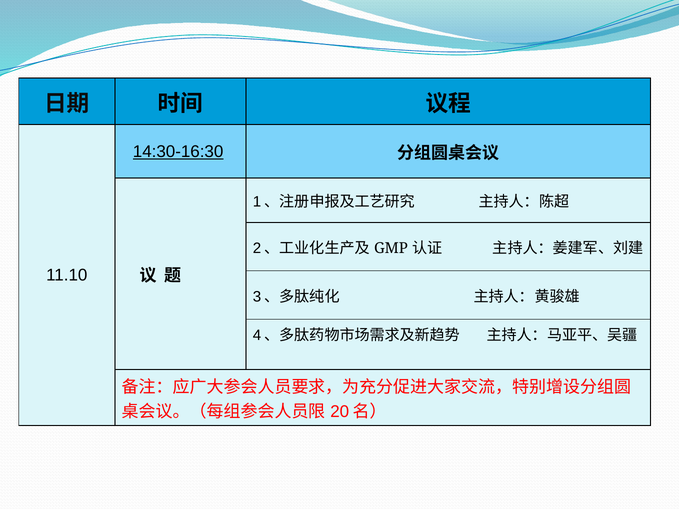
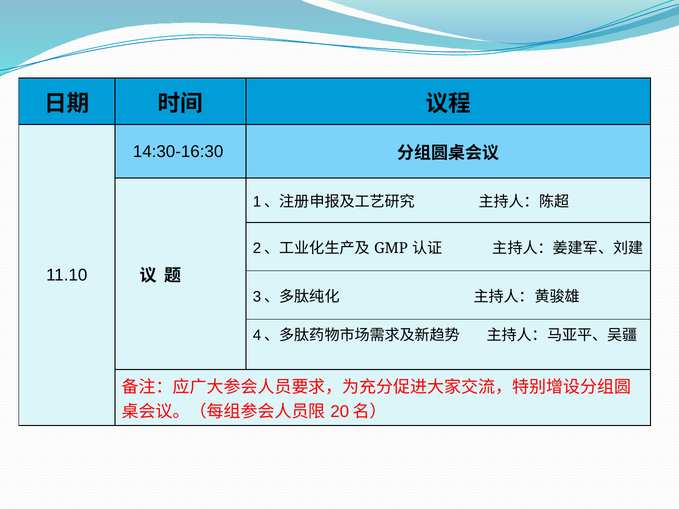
14:30-16:30 underline: present -> none (178, 152)
